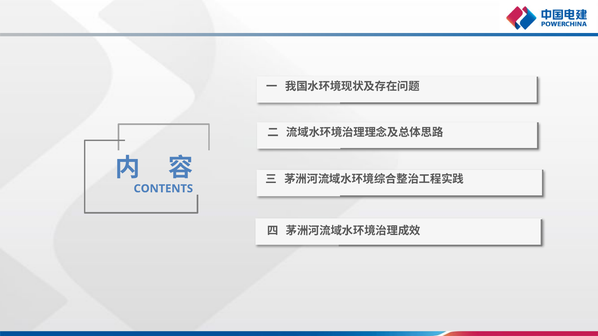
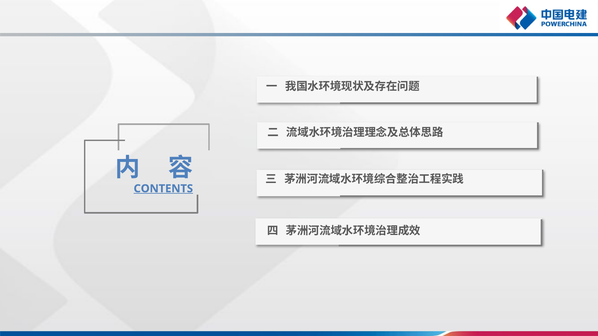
CONTENTS underline: none -> present (163, 189)
